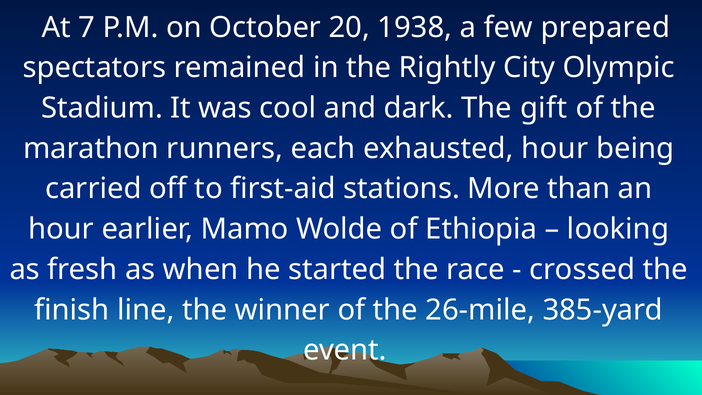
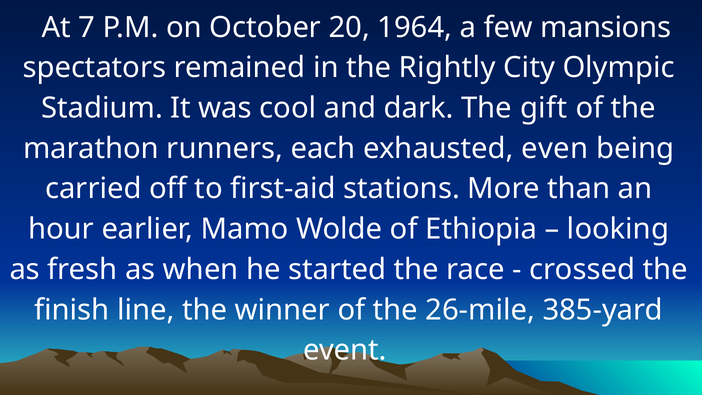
1938: 1938 -> 1964 (415, 27)
prepared: prepared -> mansions (606, 27)
exhausted hour: hour -> even (555, 148)
